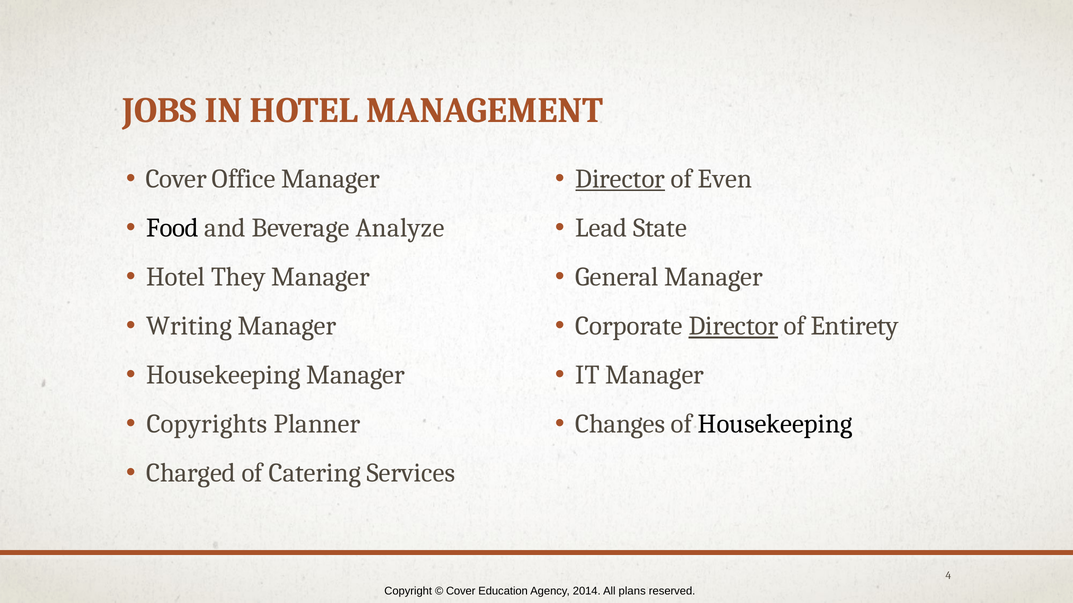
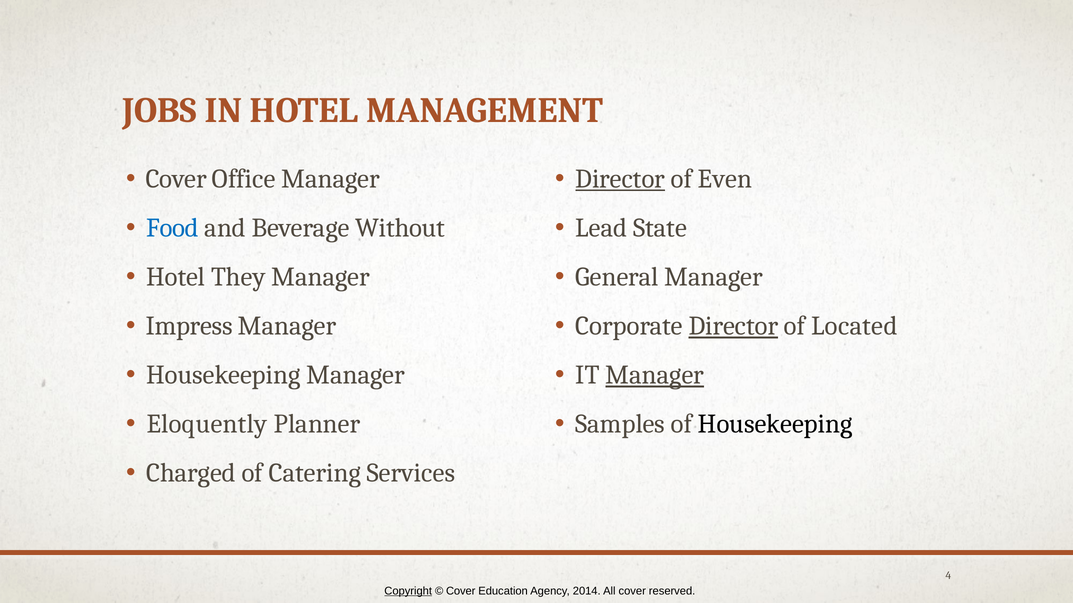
Food colour: black -> blue (172, 228)
Analyze: Analyze -> Without (400, 228)
Writing: Writing -> Impress (189, 326)
Entirety: Entirety -> Located (854, 326)
Manager underline: none -> present (655, 375)
Copyrights: Copyrights -> Eloquently (207, 424)
Changes: Changes -> Samples (620, 424)
Copyright underline: none -> present (408, 592)
All plans: plans -> cover (632, 592)
